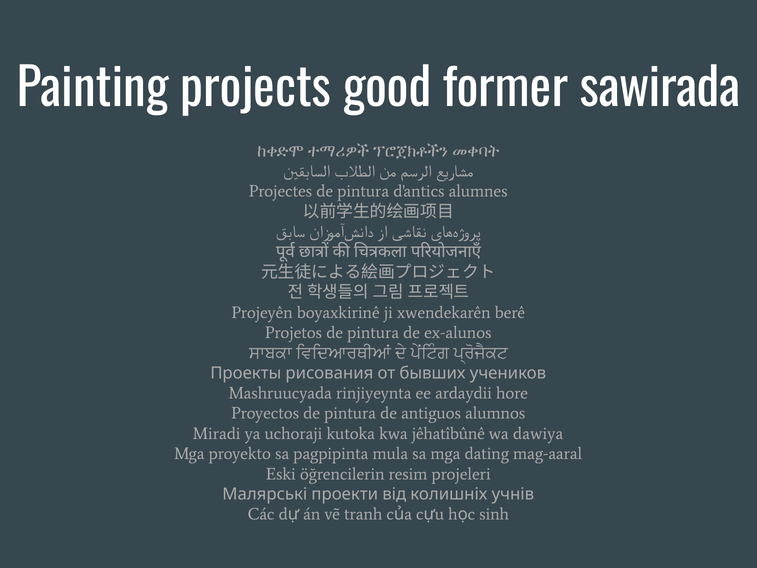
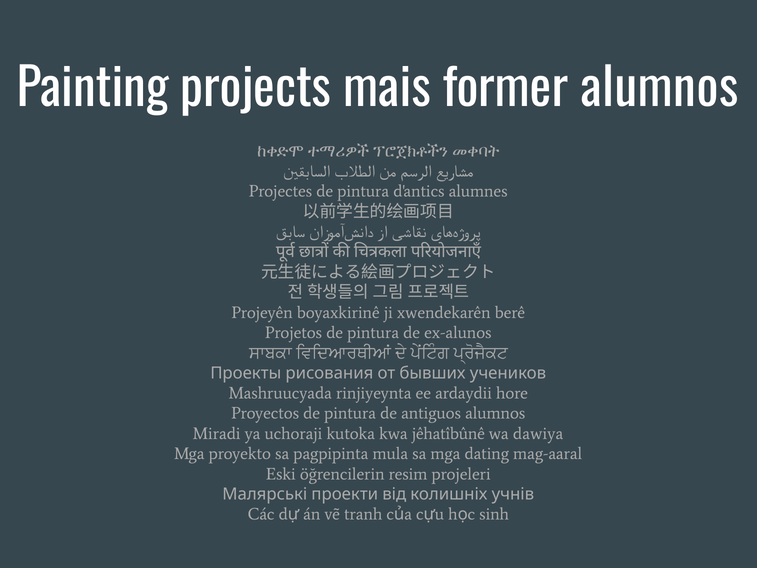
good: good -> mais (387, 89)
former sawirada: sawirada -> alumnos (660, 89)
